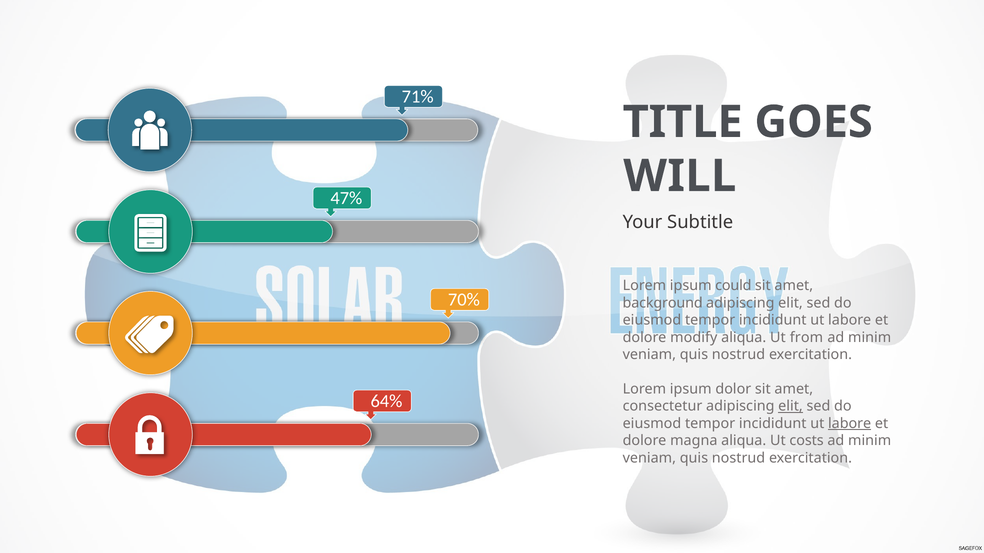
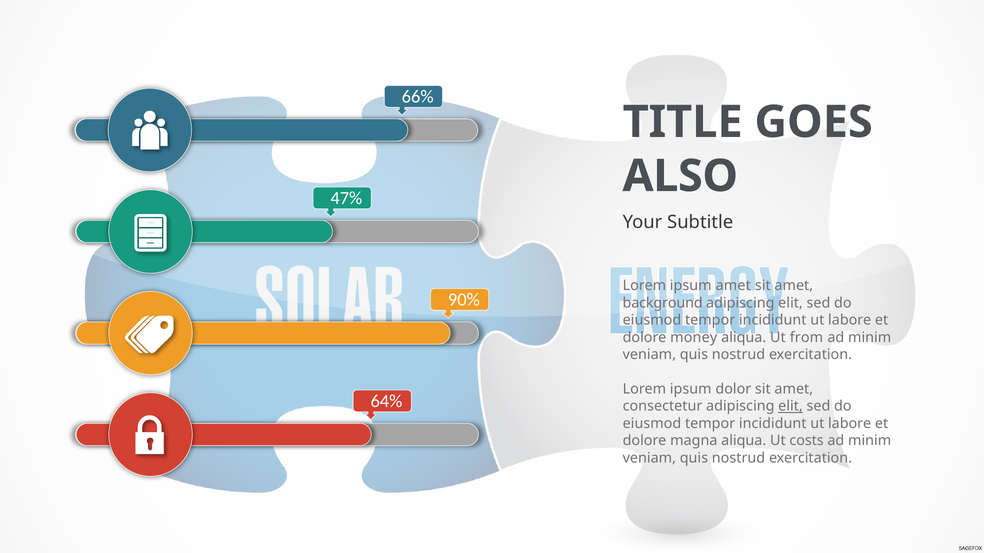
71%: 71% -> 66% (418, 97)
WILL: WILL -> ALSO (680, 176)
ipsum could: could -> amet (733, 286)
70%: 70% -> 90% (464, 300)
modify: modify -> money (694, 338)
labore underline: present -> none (850, 424)
